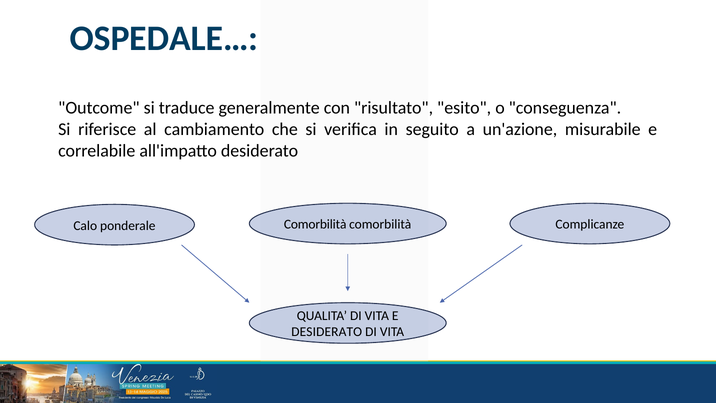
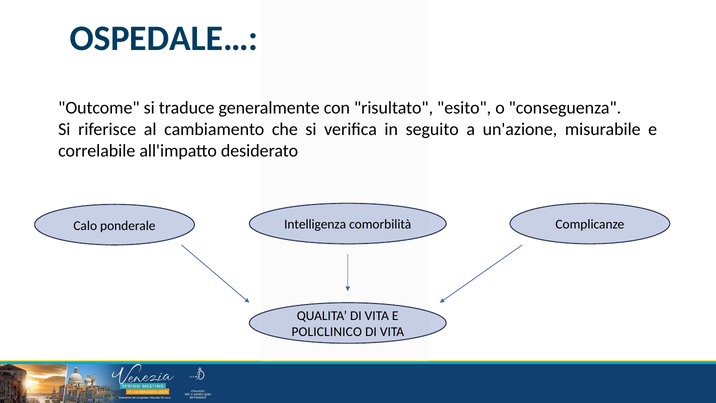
ponderale Comorbilità: Comorbilità -> Intelligenza (315, 224)
DESIDERATO: DESIDERATO -> POLICLINICO (327, 332)
